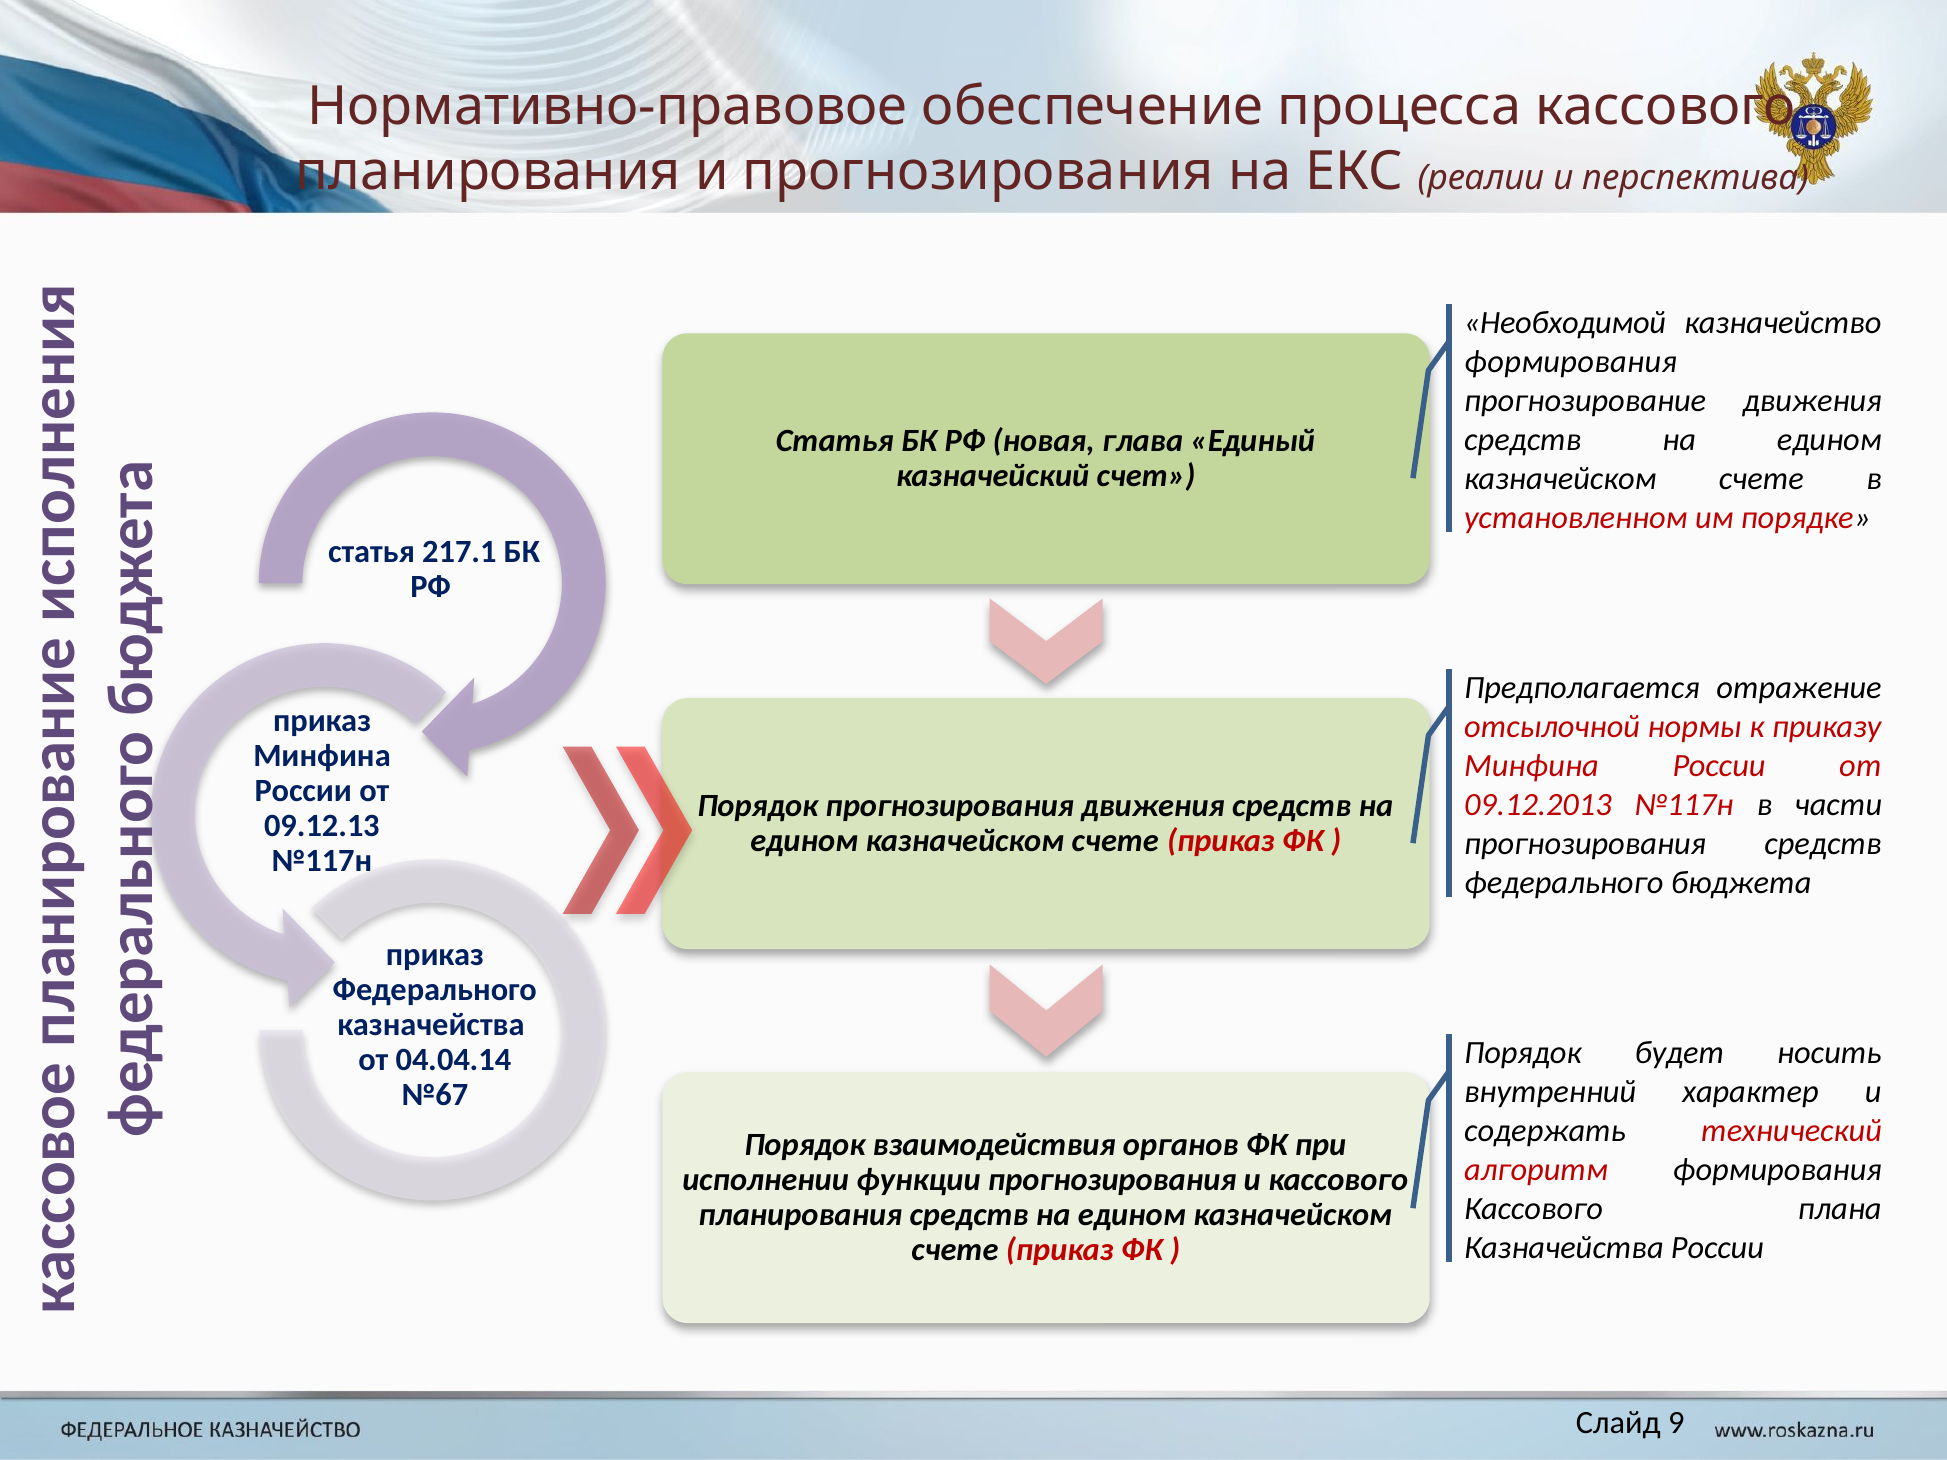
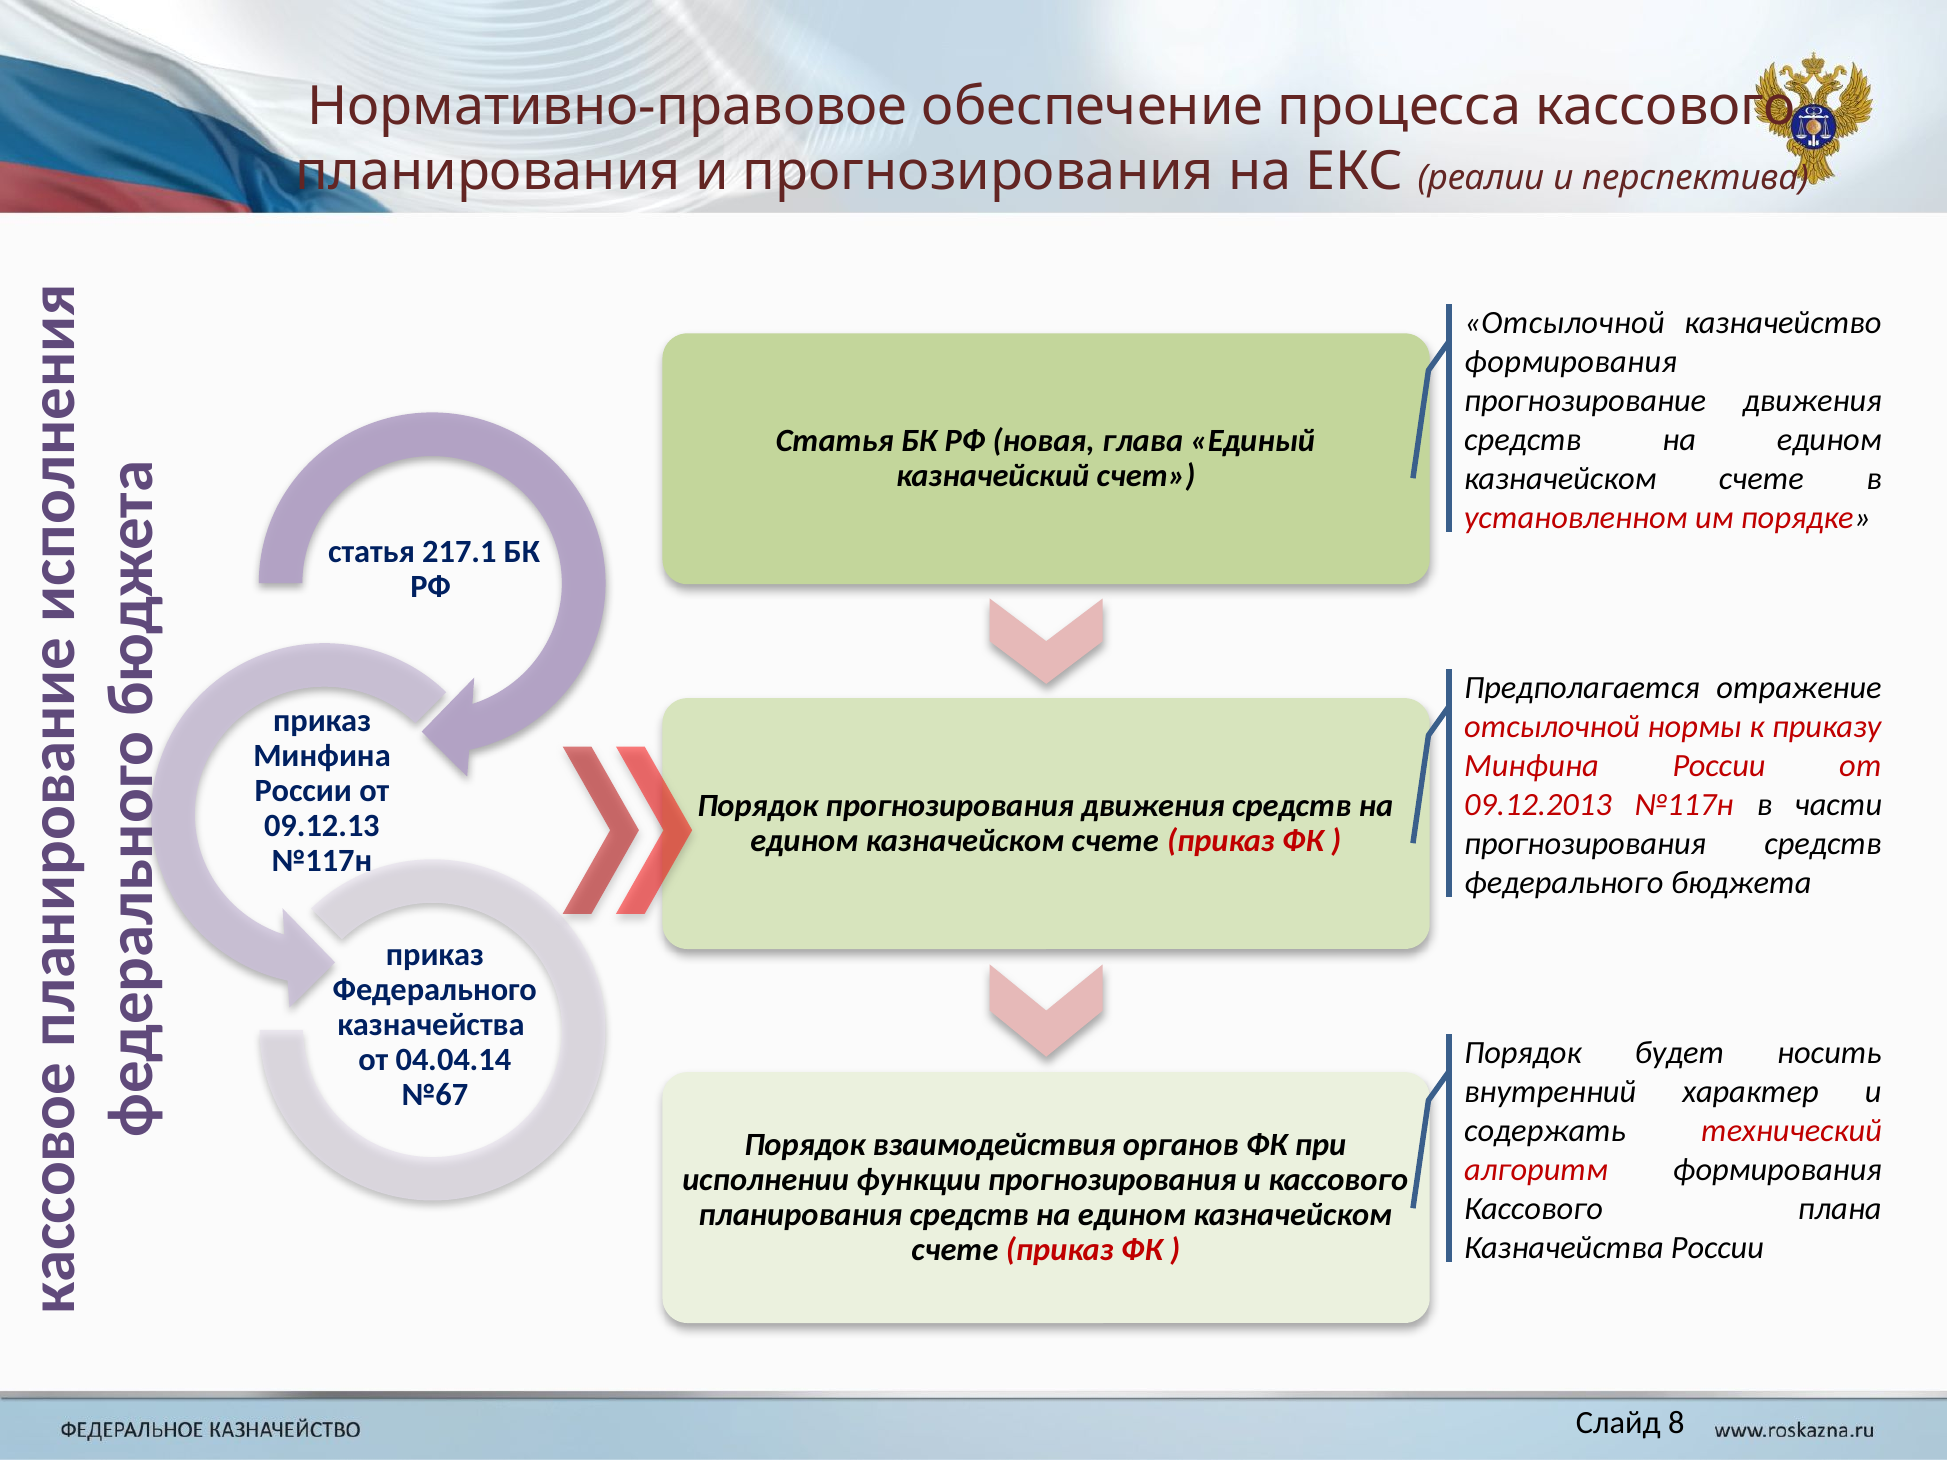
Необходимой: Необходимой -> Отсылочной (1565, 323)
9: 9 -> 8 (1676, 1423)
